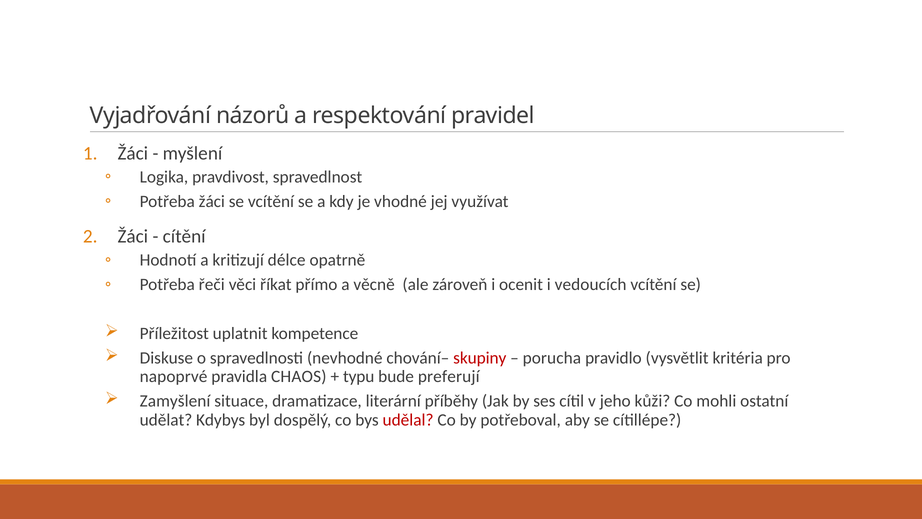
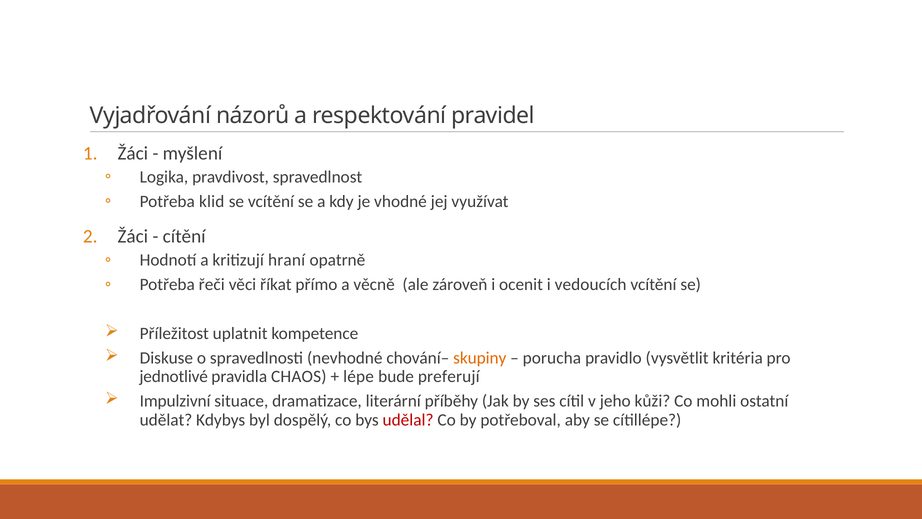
Potřeba žáci: žáci -> klid (212, 201)
délce: délce -> hraní (287, 260)
skupiny colour: red -> orange (480, 358)
napoprvé: napoprvé -> jednotlivé (174, 376)
typu: typu -> lépe (359, 376)
Zamyšlení: Zamyšlení -> Impulzivní (175, 401)
